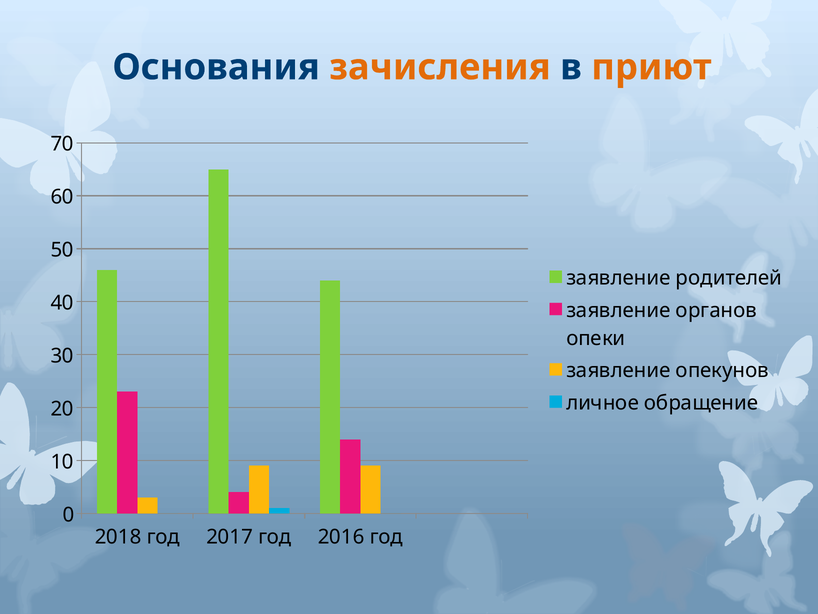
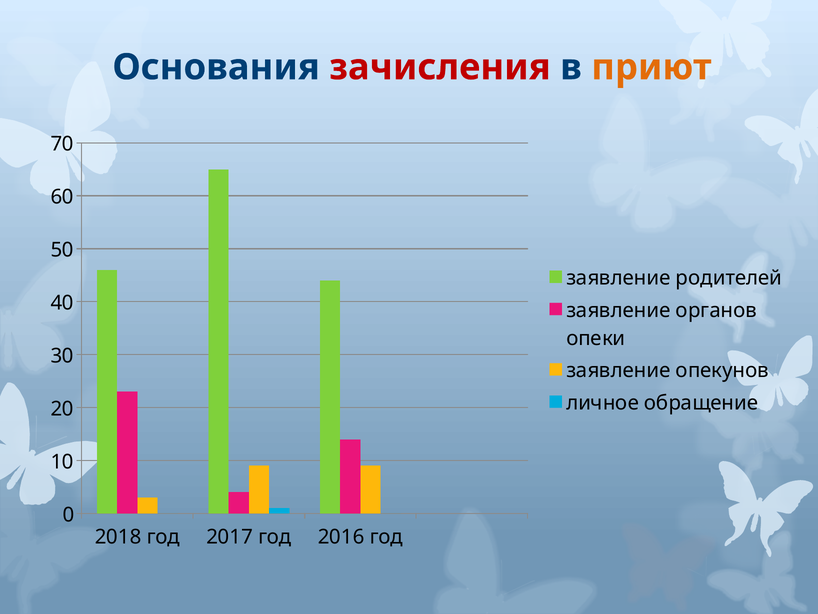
зачисления colour: orange -> red (440, 67)
